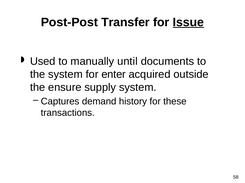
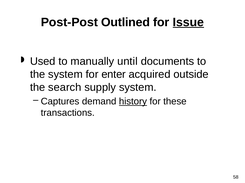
Transfer: Transfer -> Outlined (126, 22)
ensure: ensure -> search (65, 88)
history underline: none -> present (133, 102)
